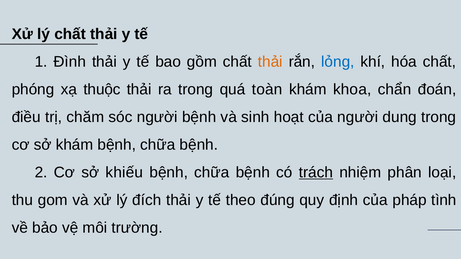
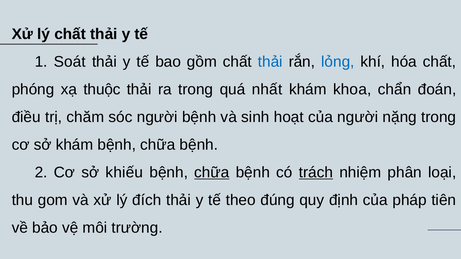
Đình: Đình -> Soát (70, 62)
thải colour: orange -> blue (270, 62)
toàn: toàn -> nhất (267, 90)
dung: dung -> nặng (400, 117)
chữa underline: none -> present (212, 173)
tình: tình -> tiên (444, 200)
